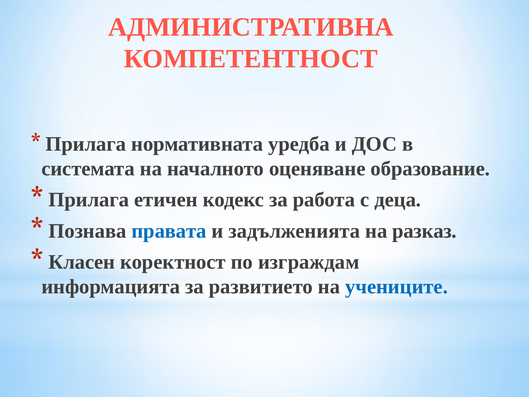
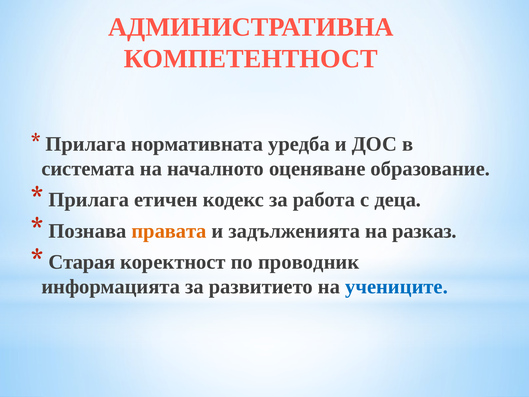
правата colour: blue -> orange (169, 231)
Класен: Класен -> Старая (82, 262)
изграждам: изграждам -> проводник (309, 262)
